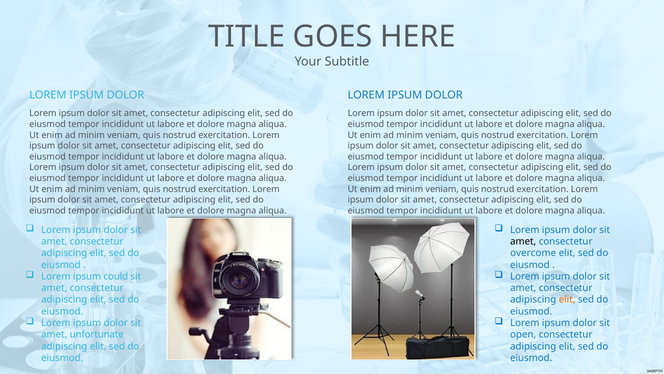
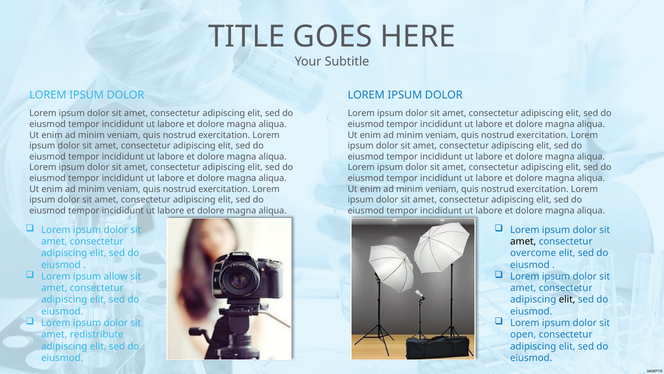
could: could -> allow (116, 276)
elit colour: orange -> black (567, 299)
unfortunate: unfortunate -> redistribute (97, 334)
